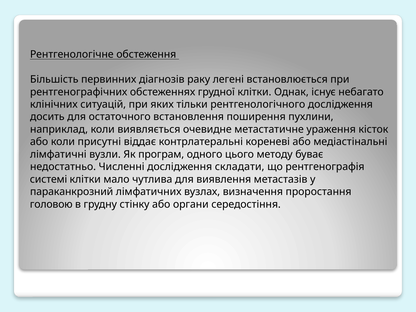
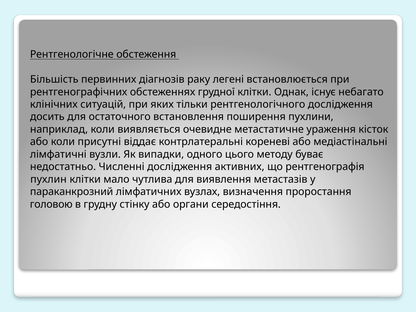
програм: програм -> випадки (161, 154)
складати: складати -> активних (240, 167)
системі: системі -> пухлин (48, 179)
